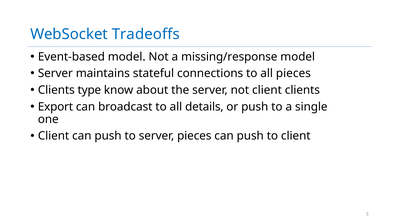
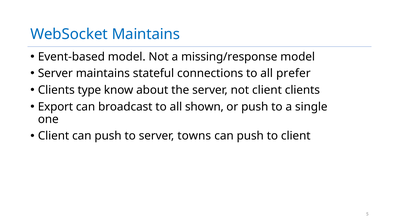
WebSocket Tradeoffs: Tradeoffs -> Maintains (146, 34)
all pieces: pieces -> prefer (293, 73)
details: details -> shown (204, 107)
server pieces: pieces -> towns (194, 136)
